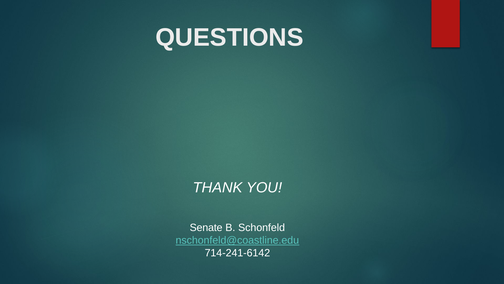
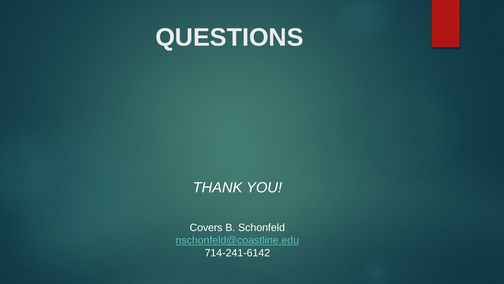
Senate: Senate -> Covers (206, 227)
